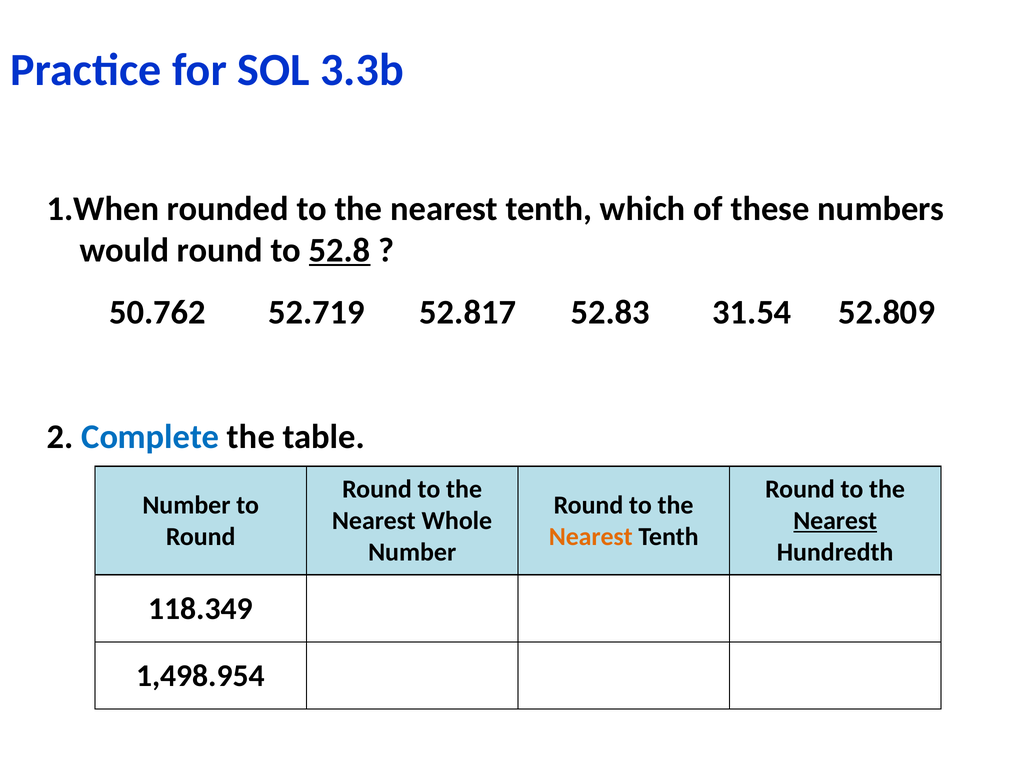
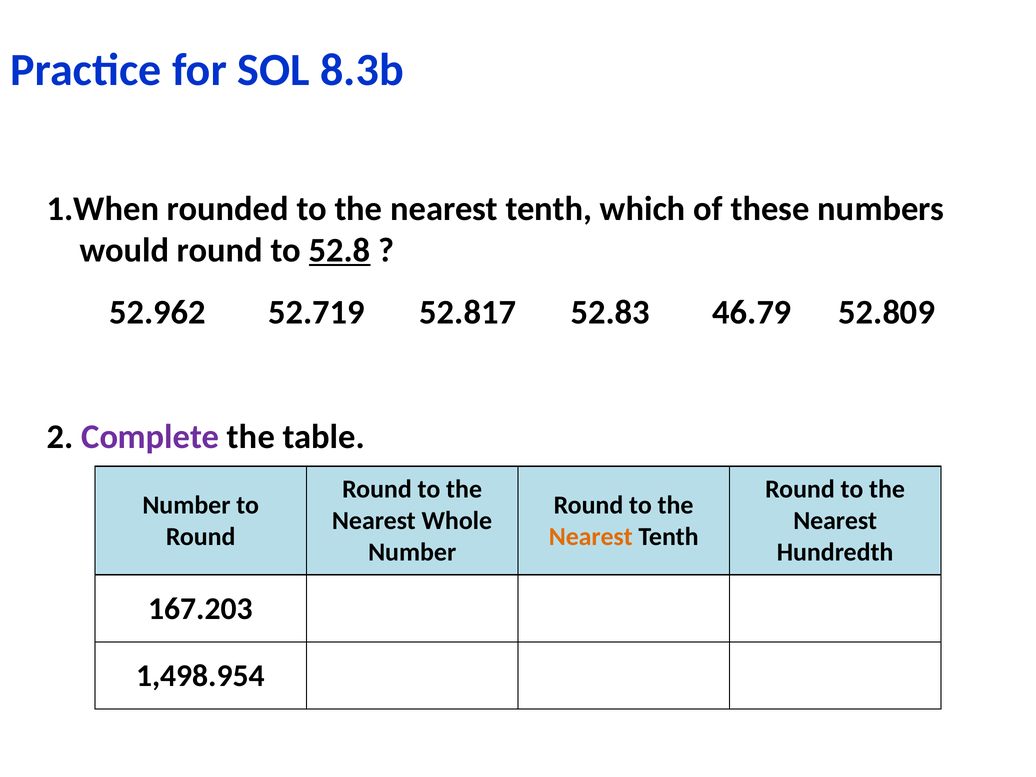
3.3b: 3.3b -> 8.3b (362, 70)
50.762: 50.762 -> 52.962 (157, 312)
31.54: 31.54 -> 46.79 (752, 312)
Complete colour: blue -> purple (150, 437)
Nearest underline: present -> none (835, 521)
118.349: 118.349 -> 167.203 (201, 609)
